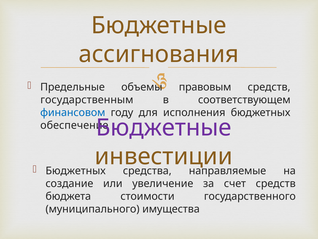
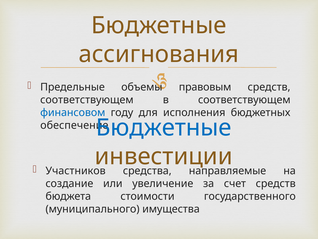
государственным: государственным -> соответствующем (87, 100)
Бюджетные colour: purple -> blue (164, 127)
Бюджетных: Бюджетных -> Участников (76, 171)
